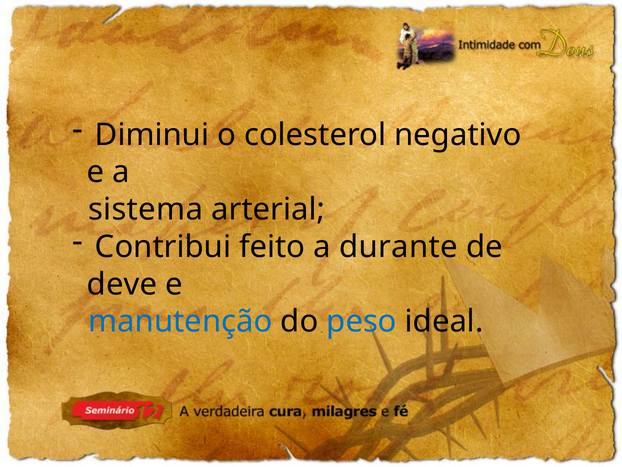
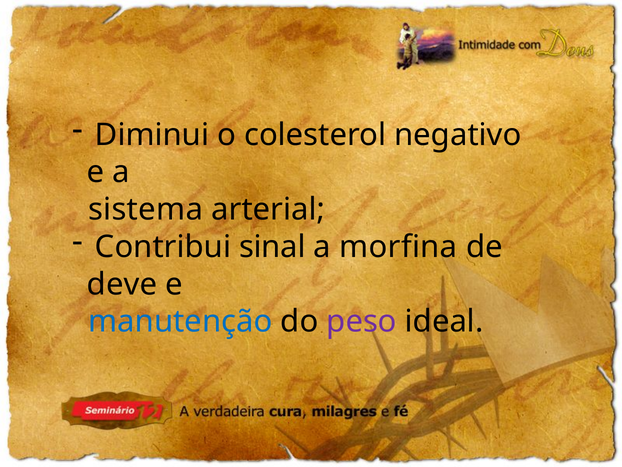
feito: feito -> sinal (272, 247)
durante: durante -> morfina (398, 247)
peso colour: blue -> purple (362, 321)
